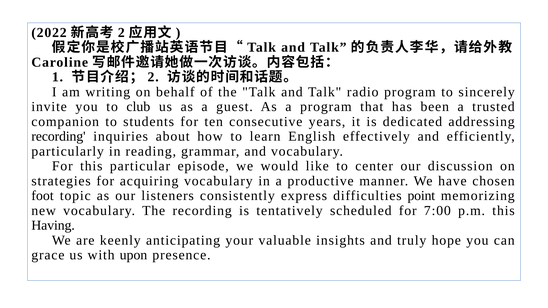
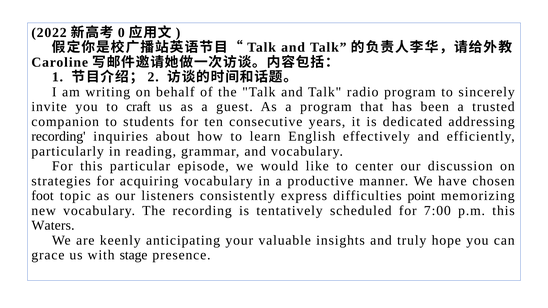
2: 2 -> 0 (121, 33)
club: club -> craft (138, 107)
Having: Having -> Waters (53, 226)
upon: upon -> stage (134, 255)
